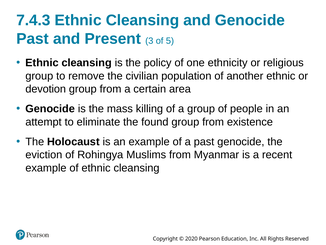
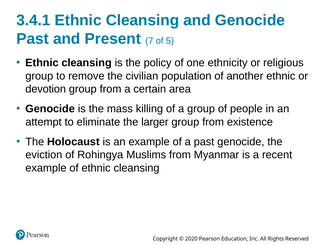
7.4.3: 7.4.3 -> 3.4.1 (33, 20)
3: 3 -> 7 (149, 41)
found: found -> larger (155, 122)
